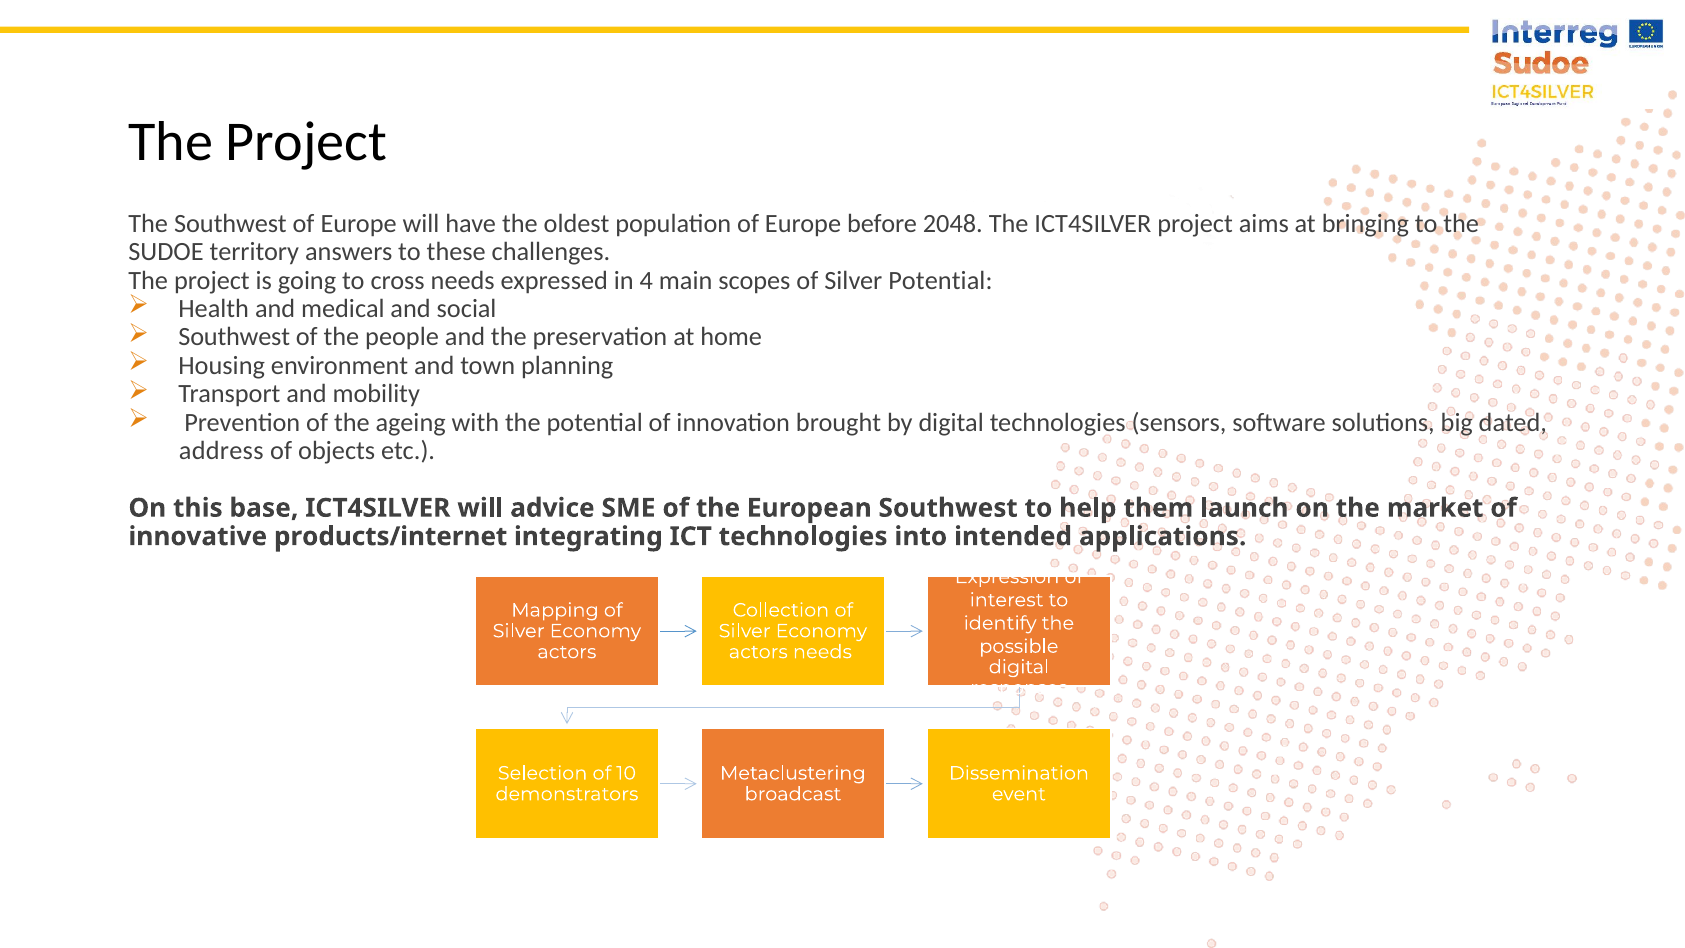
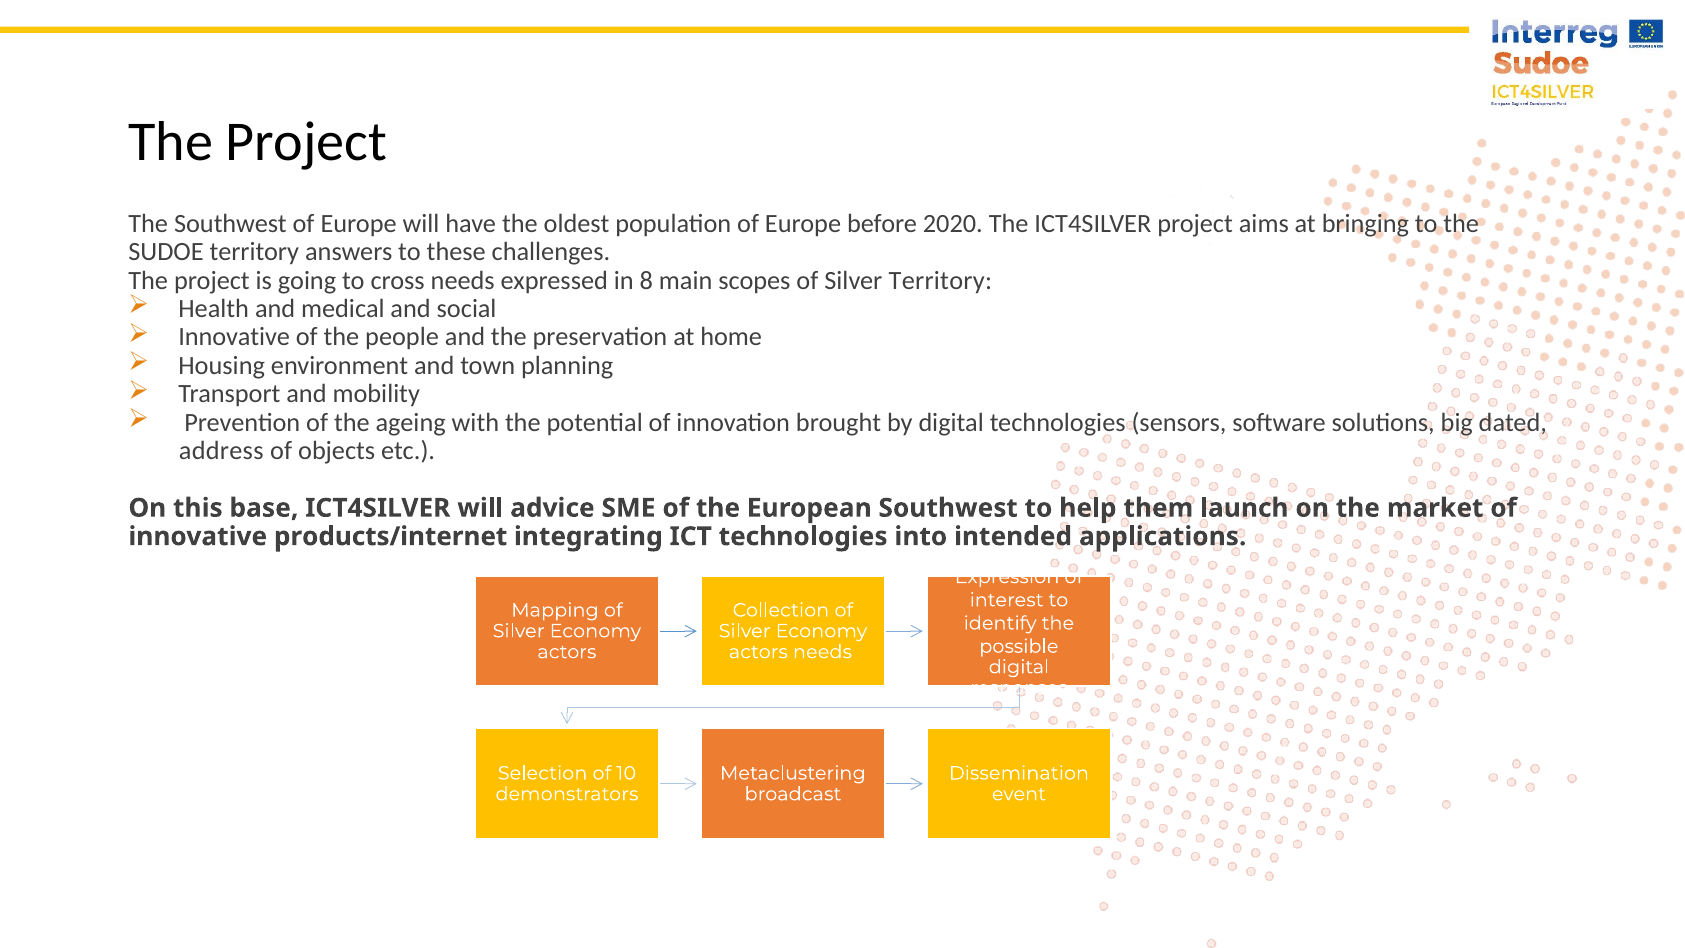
2048: 2048 -> 2020 (953, 223)
4: 4 -> 8 (646, 280)
Silver Potential: Potential -> Territory (940, 280)
Southwest: Southwest -> Innovative (234, 337)
